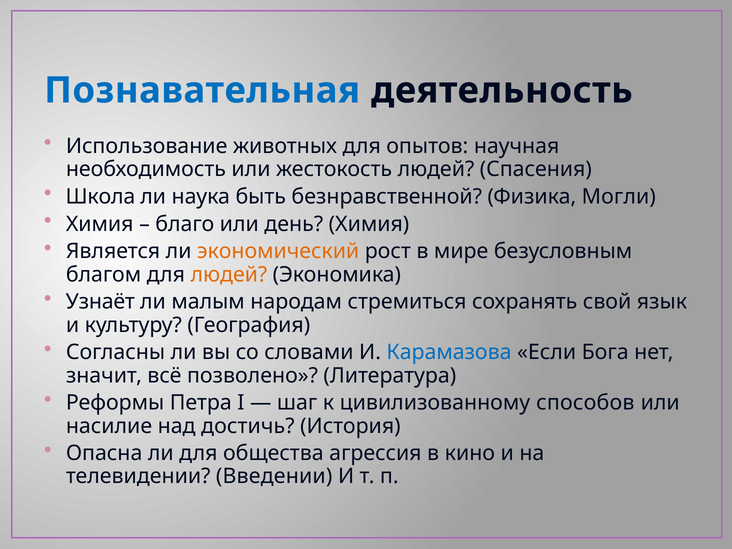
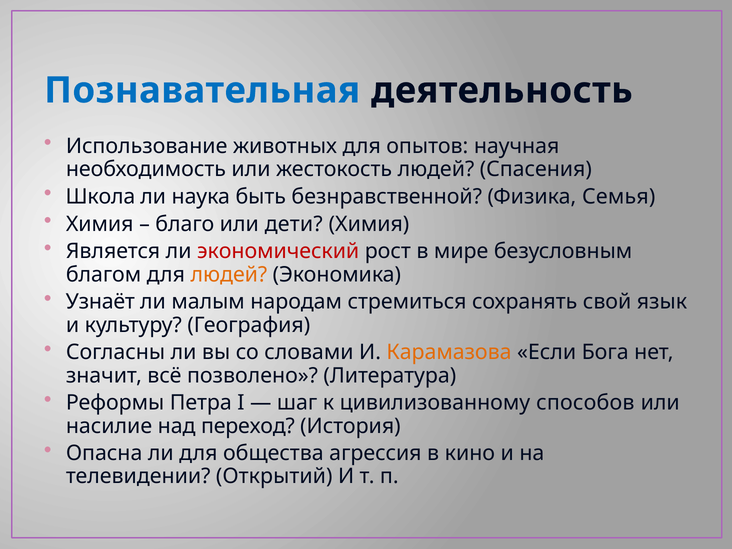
Могли: Могли -> Семья (619, 197)
день: день -> дети (294, 224)
экономический colour: orange -> red (278, 251)
Карамазова colour: blue -> orange (449, 352)
достичь: достичь -> переход (248, 426)
Введении: Введении -> Открытий (274, 476)
